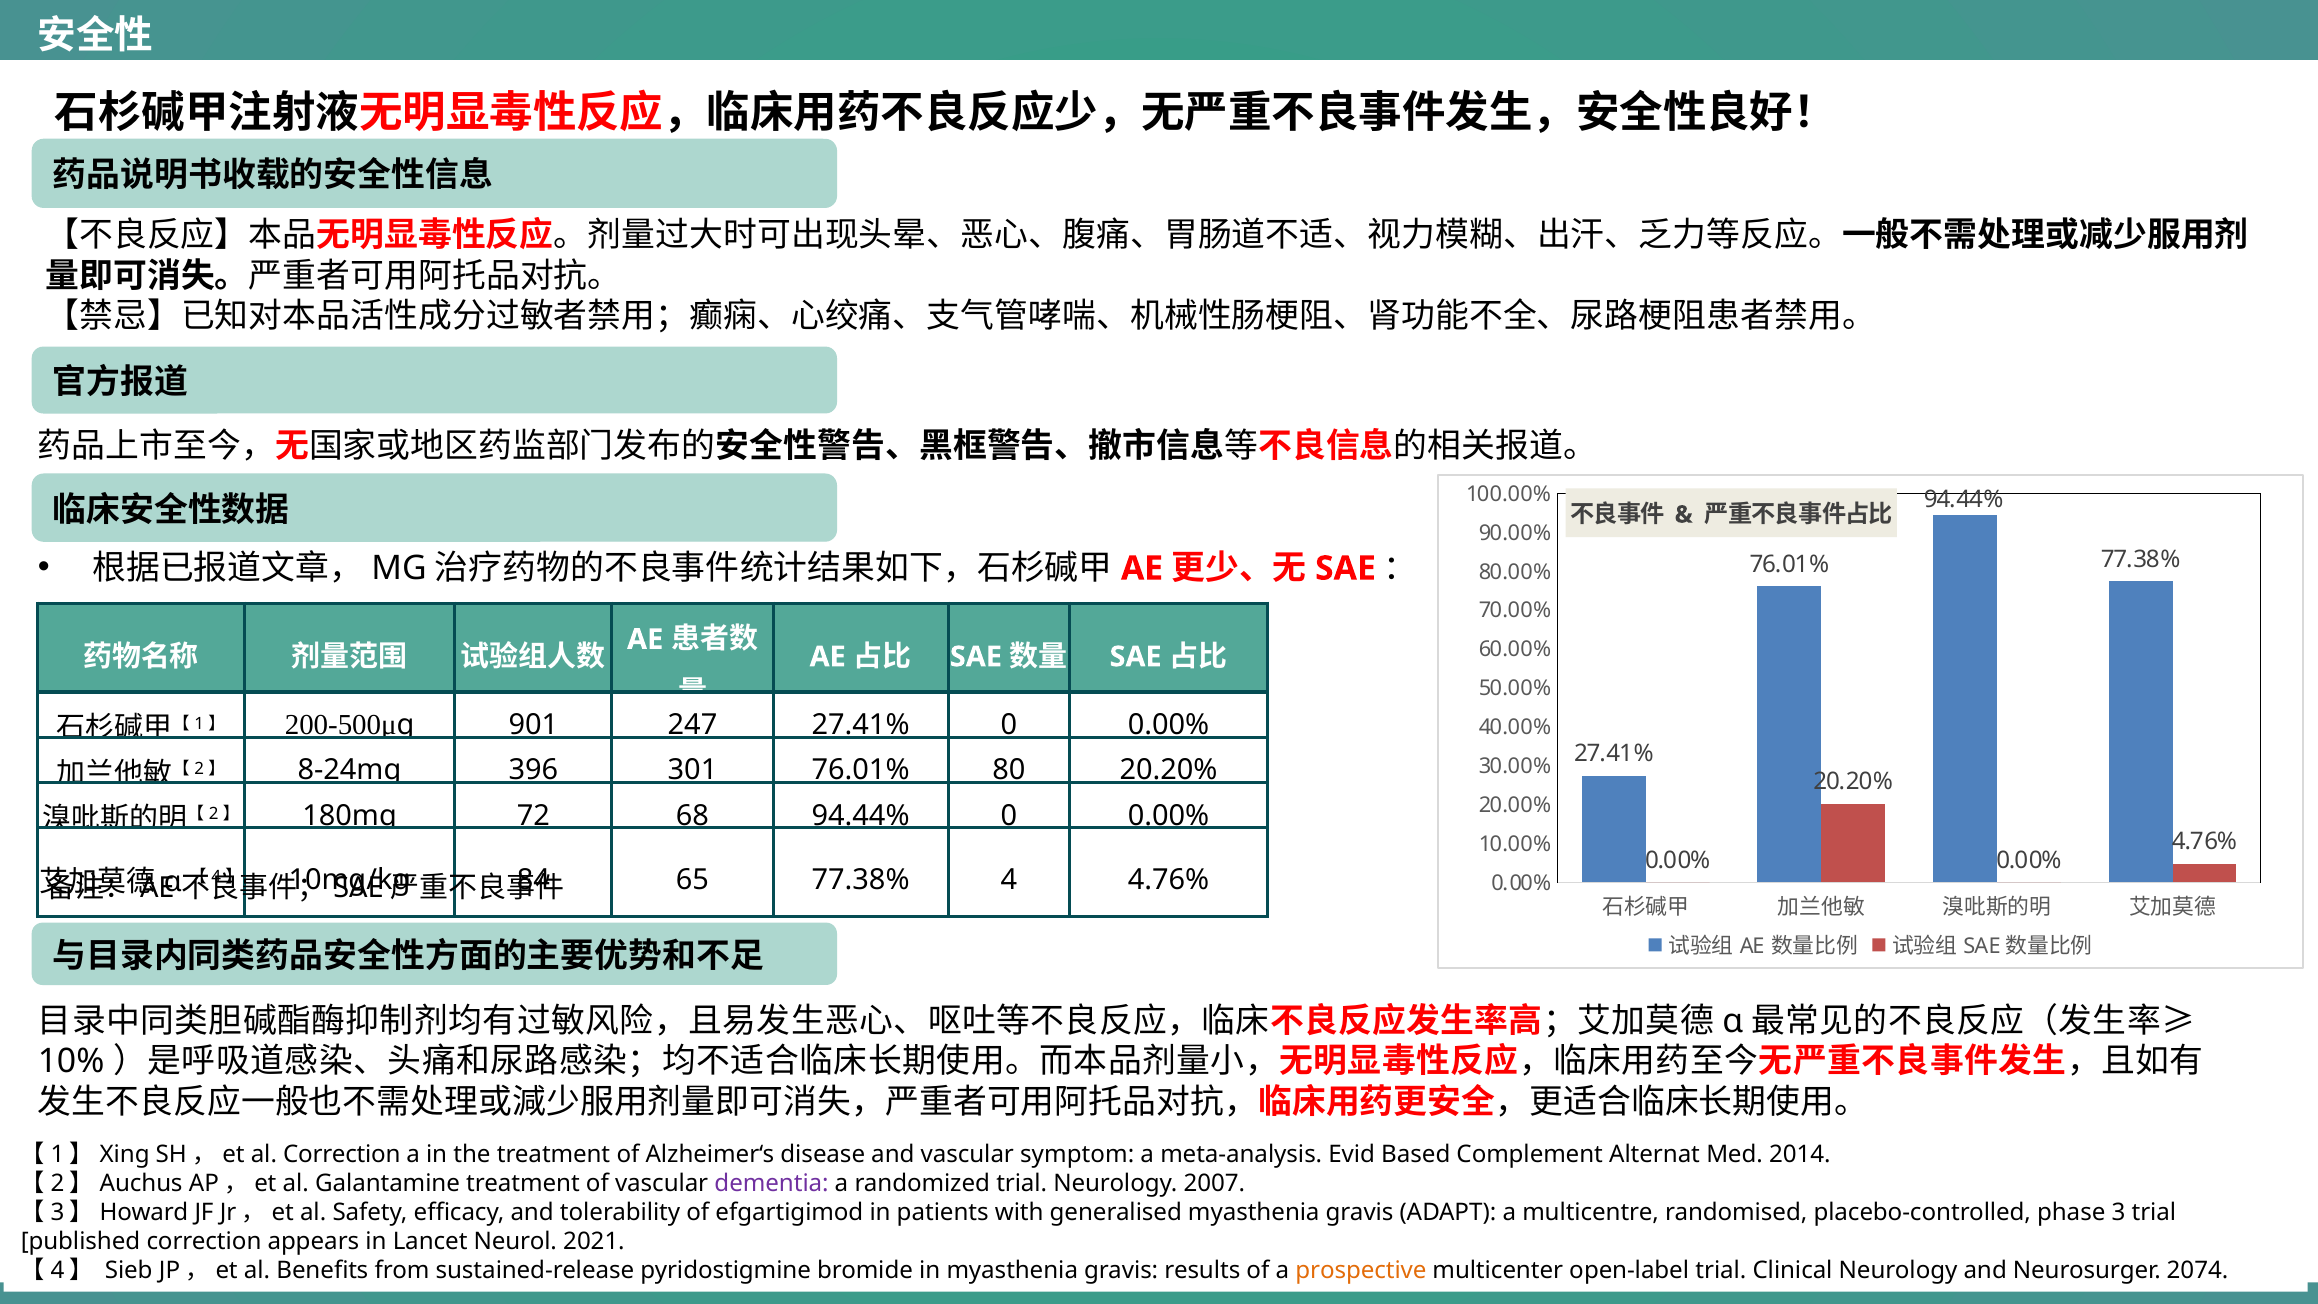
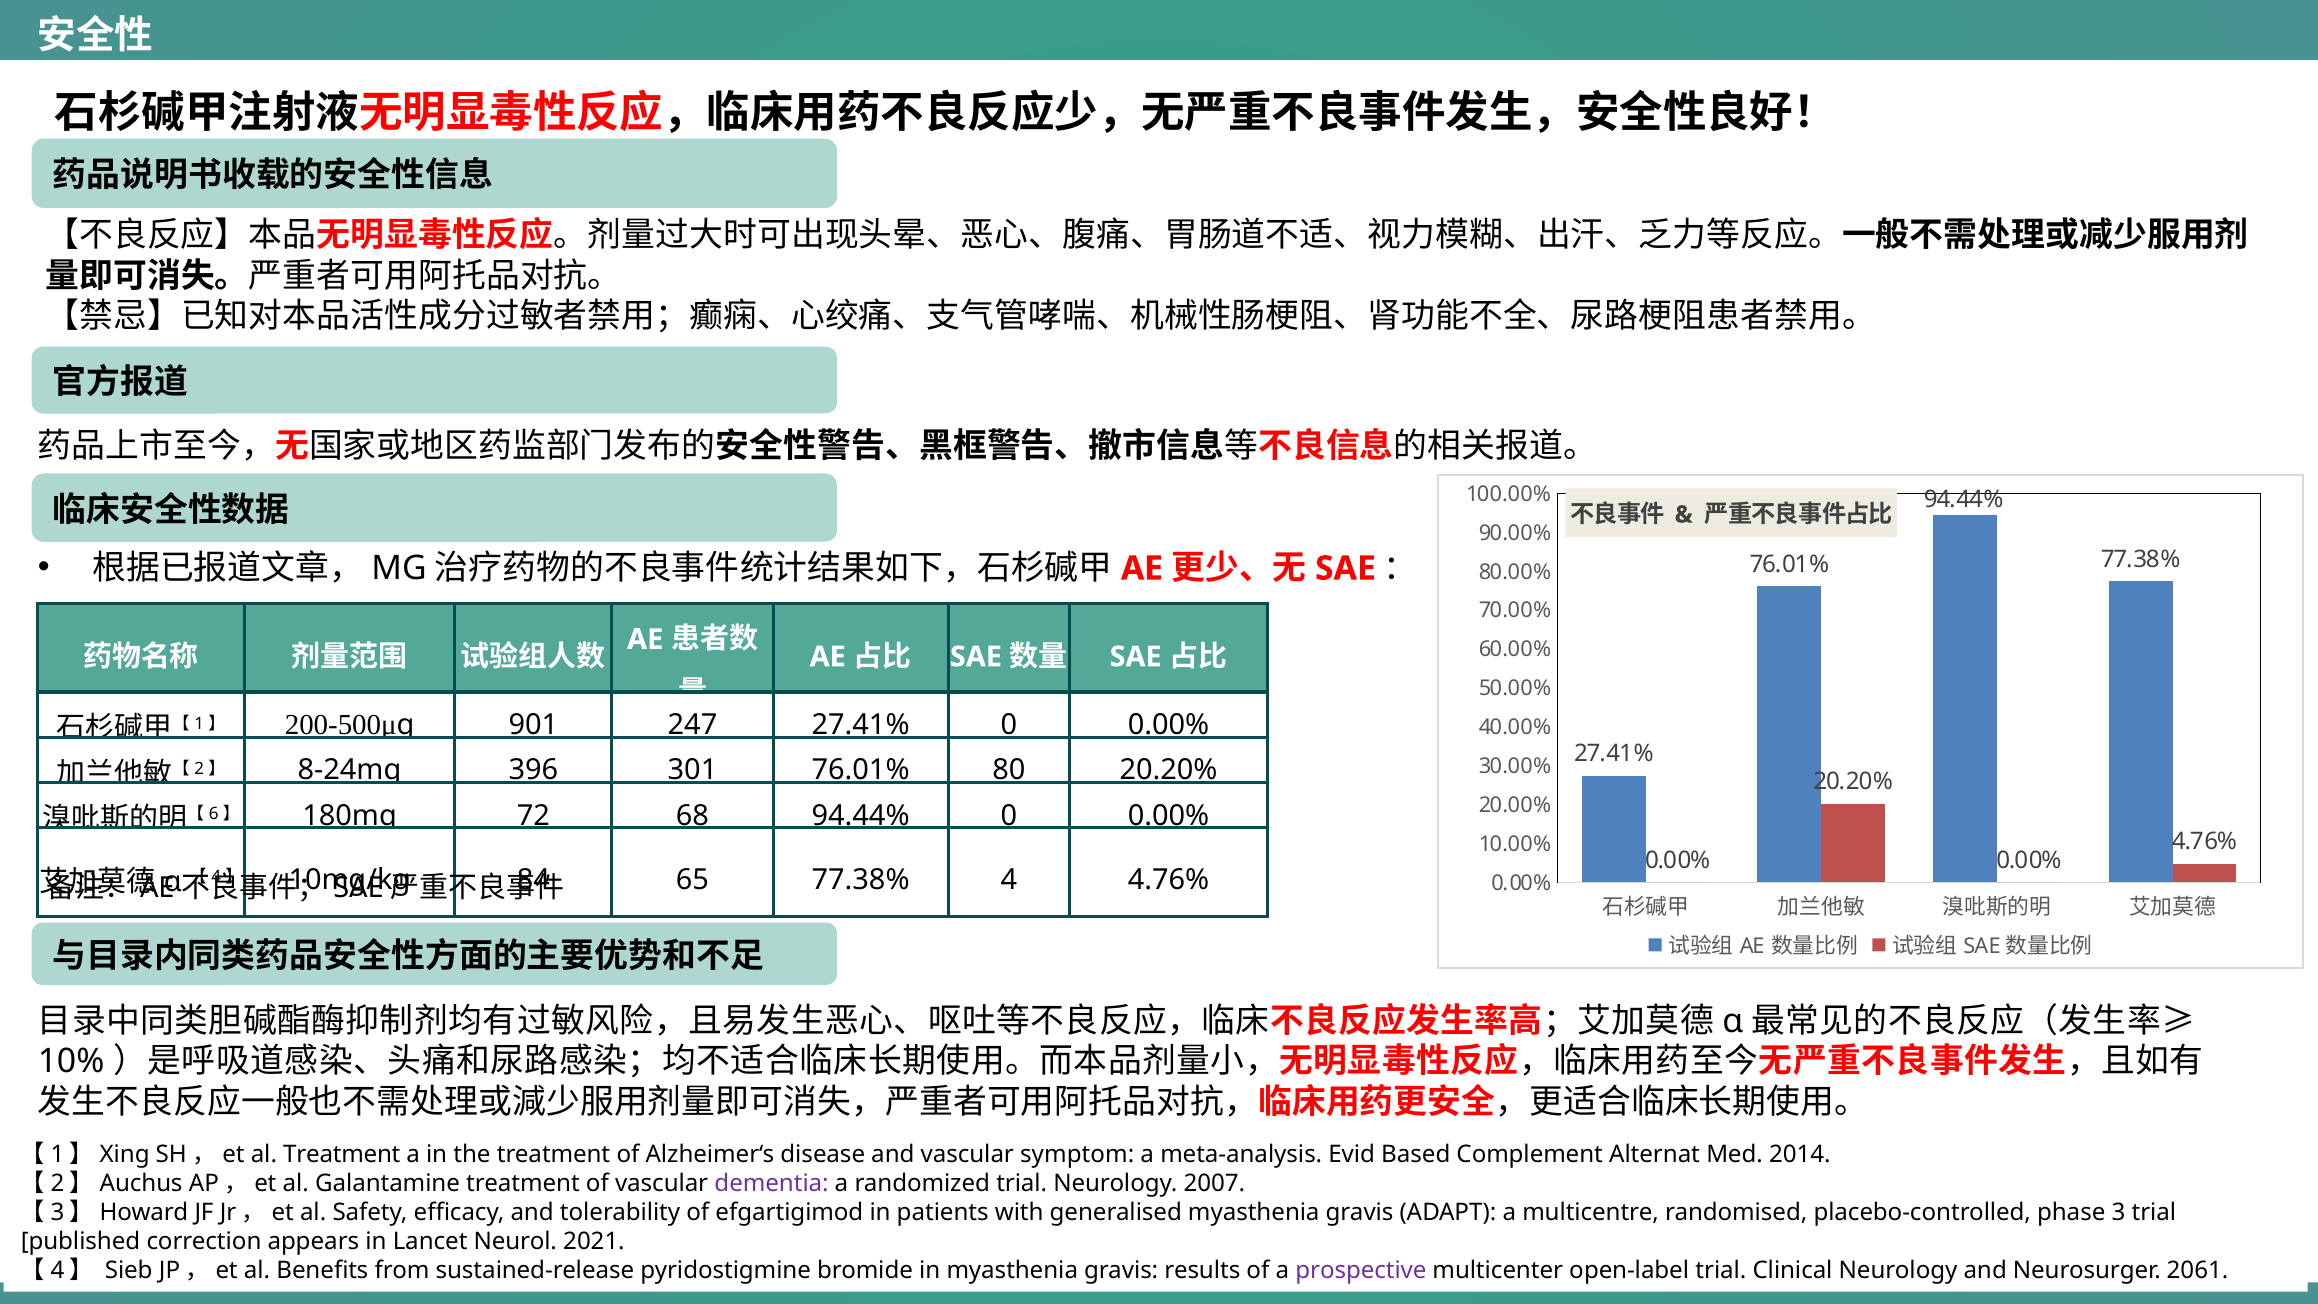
2: 2 -> 6 (214, 814)
al Correction: Correction -> Treatment (342, 1154)
prospective colour: orange -> purple (1361, 1270)
2074: 2074 -> 2061 (2198, 1270)
